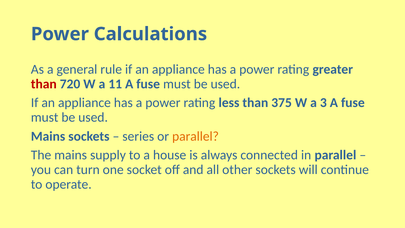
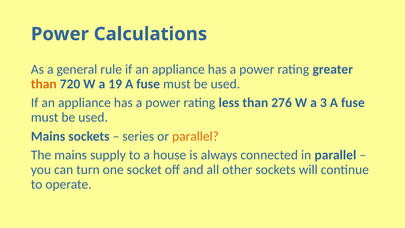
than colour: red -> orange (44, 84)
11: 11 -> 19 (115, 84)
375: 375 -> 276 (282, 103)
